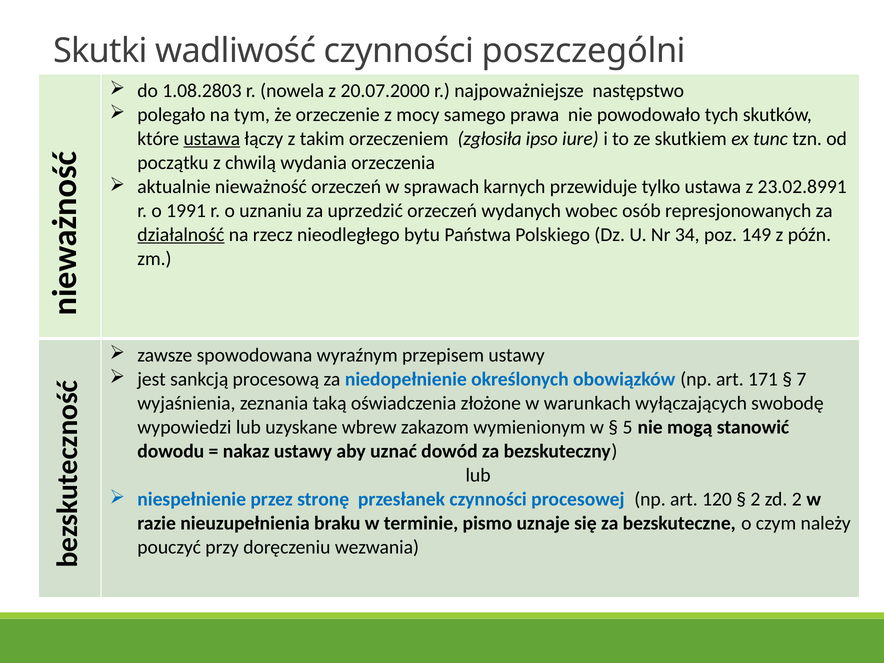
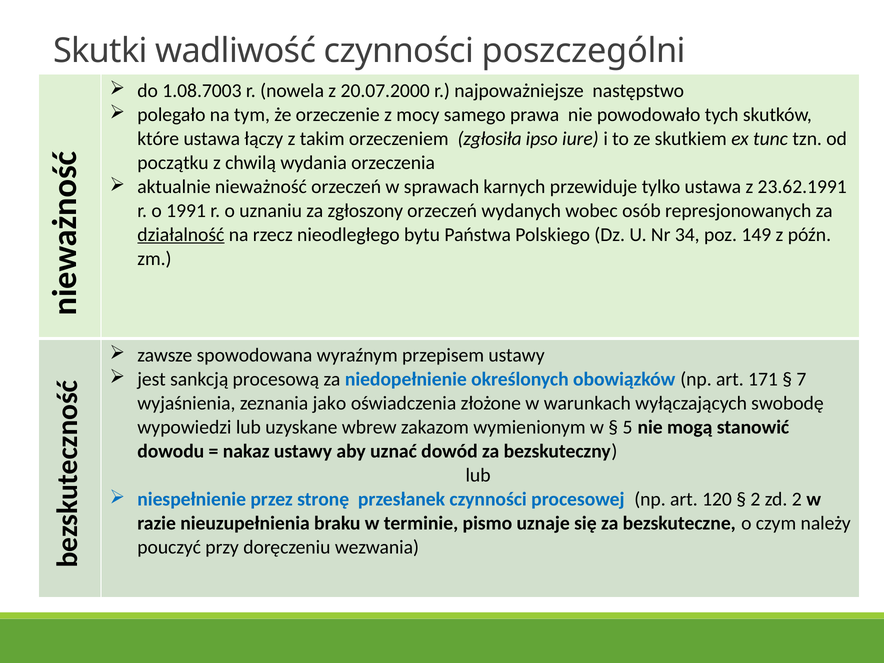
1.08.2803: 1.08.2803 -> 1.08.7003 (202, 91)
ustawa underline: present -> none (212, 139)
23.02.8991: 23.02.8991 -> 23.62.1991 (802, 187)
uprzedzić: uprzedzić -> zgłoszony (365, 211)
taką: taką -> jako (329, 403)
